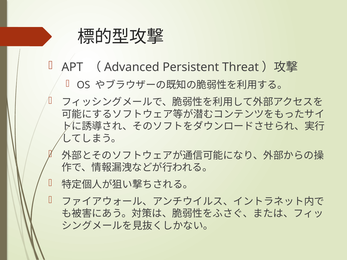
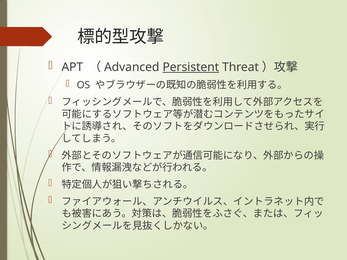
Persistent underline: none -> present (191, 67)
